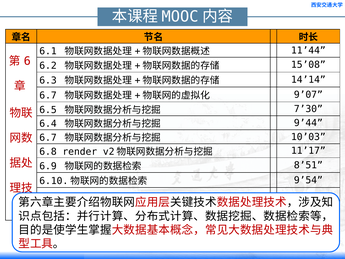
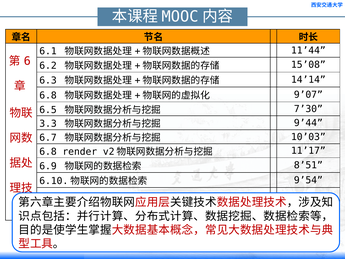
6.7: 6.7 -> 6.8 (48, 95)
6.4: 6.4 -> 3.3 (48, 124)
